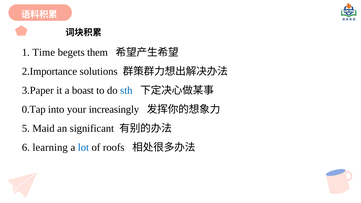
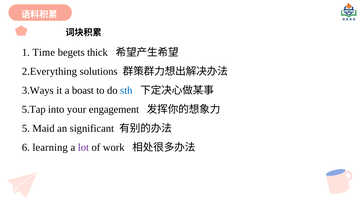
them: them -> thick (97, 53)
2.Importance: 2.Importance -> 2.Everything (49, 71)
3.Paper: 3.Paper -> 3.Ways (38, 90)
0.Tap: 0.Tap -> 5.Tap (34, 109)
increasingly: increasingly -> engagement (114, 109)
lot colour: blue -> purple (83, 147)
roofs: roofs -> work (114, 147)
